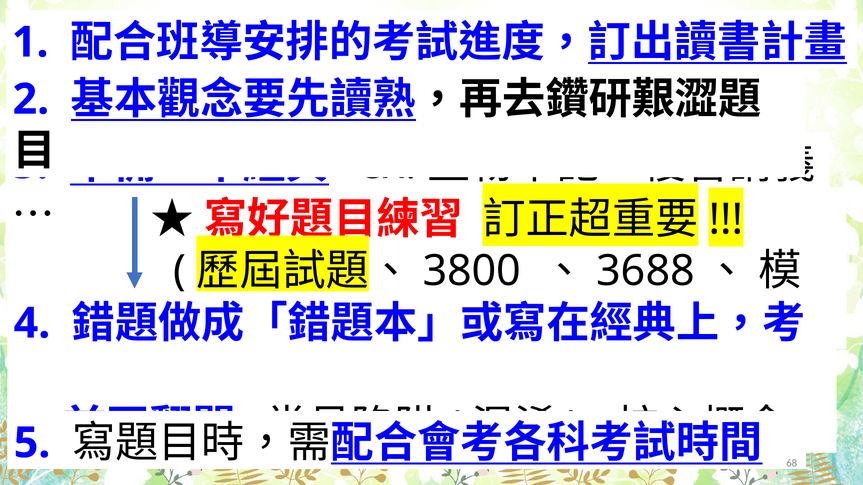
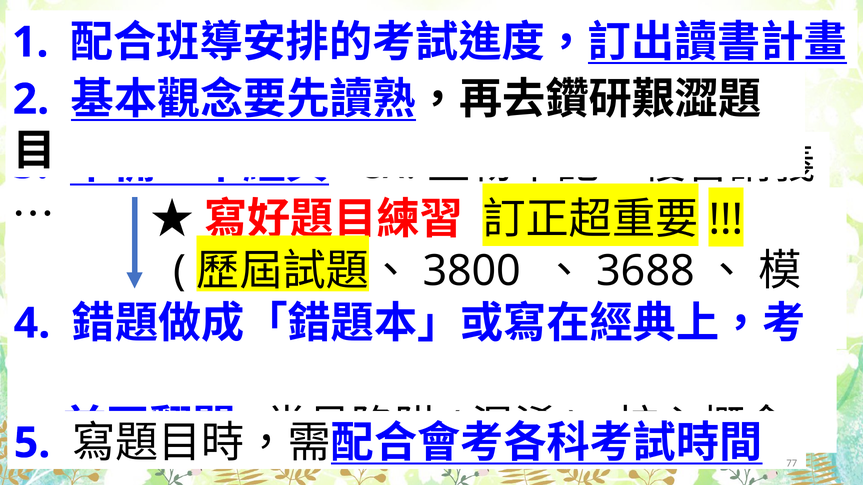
68: 68 -> 77 (792, 463)
